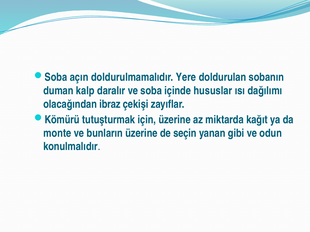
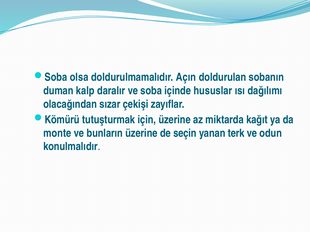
açın: açın -> olsa (79, 77)
Yere: Yere -> Açın (186, 77)
ibraz: ibraz -> sızar (110, 104)
gibi: gibi -> terk (236, 133)
